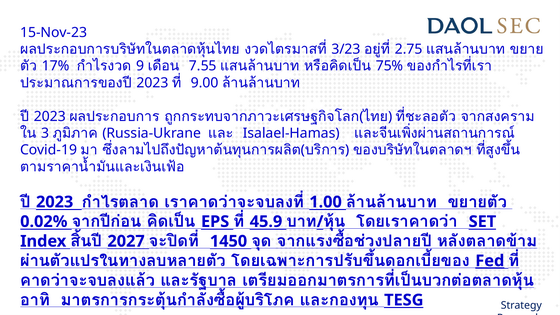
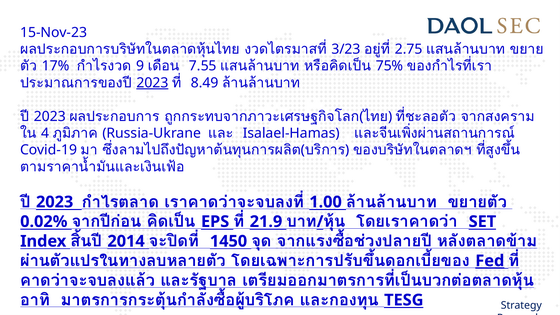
2023 underline: none -> present (152, 83)
9.00: 9.00 -> 8.49 (205, 83)
3: 3 -> 4 (45, 133)
45.9: 45.9 -> 21.9 (266, 222)
2027: 2027 -> 2014 (126, 241)
